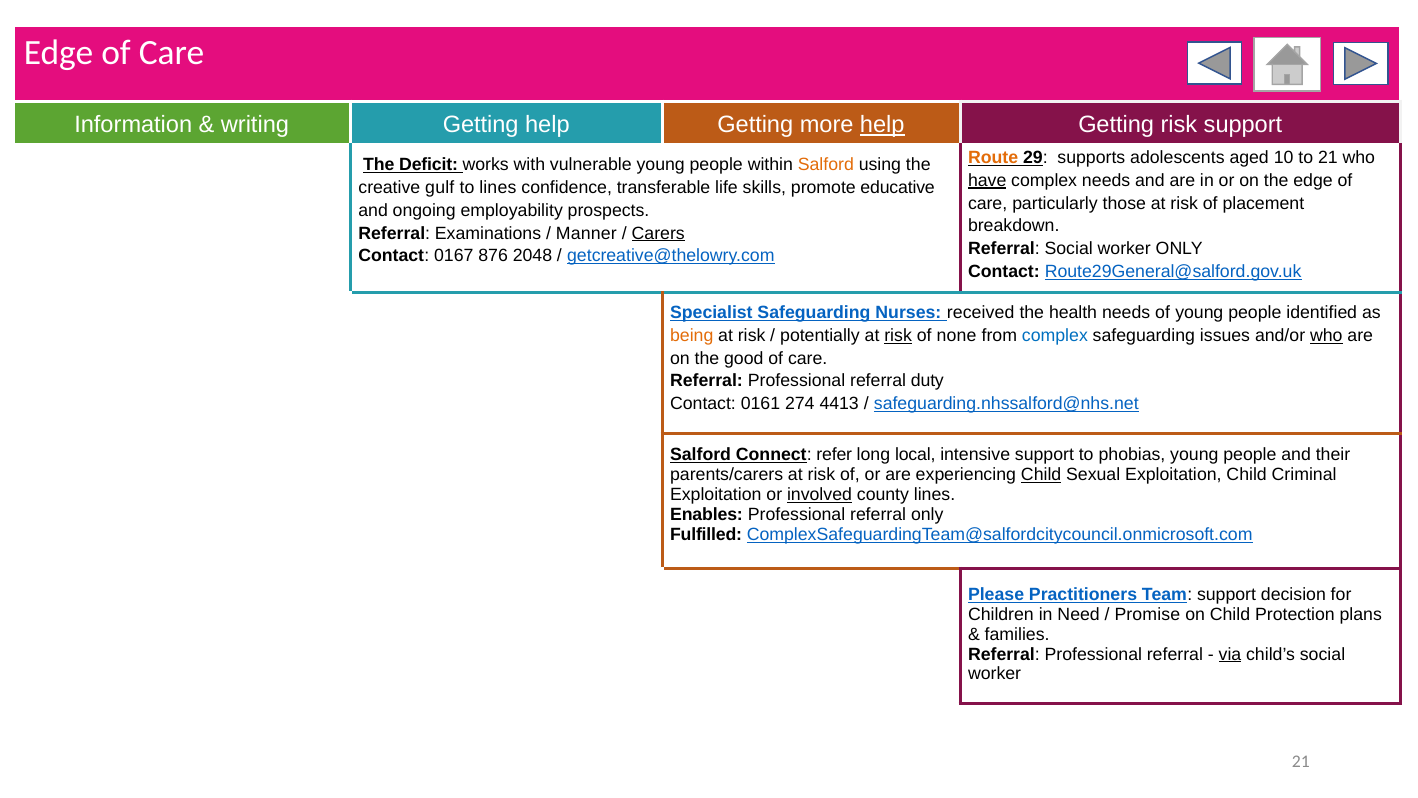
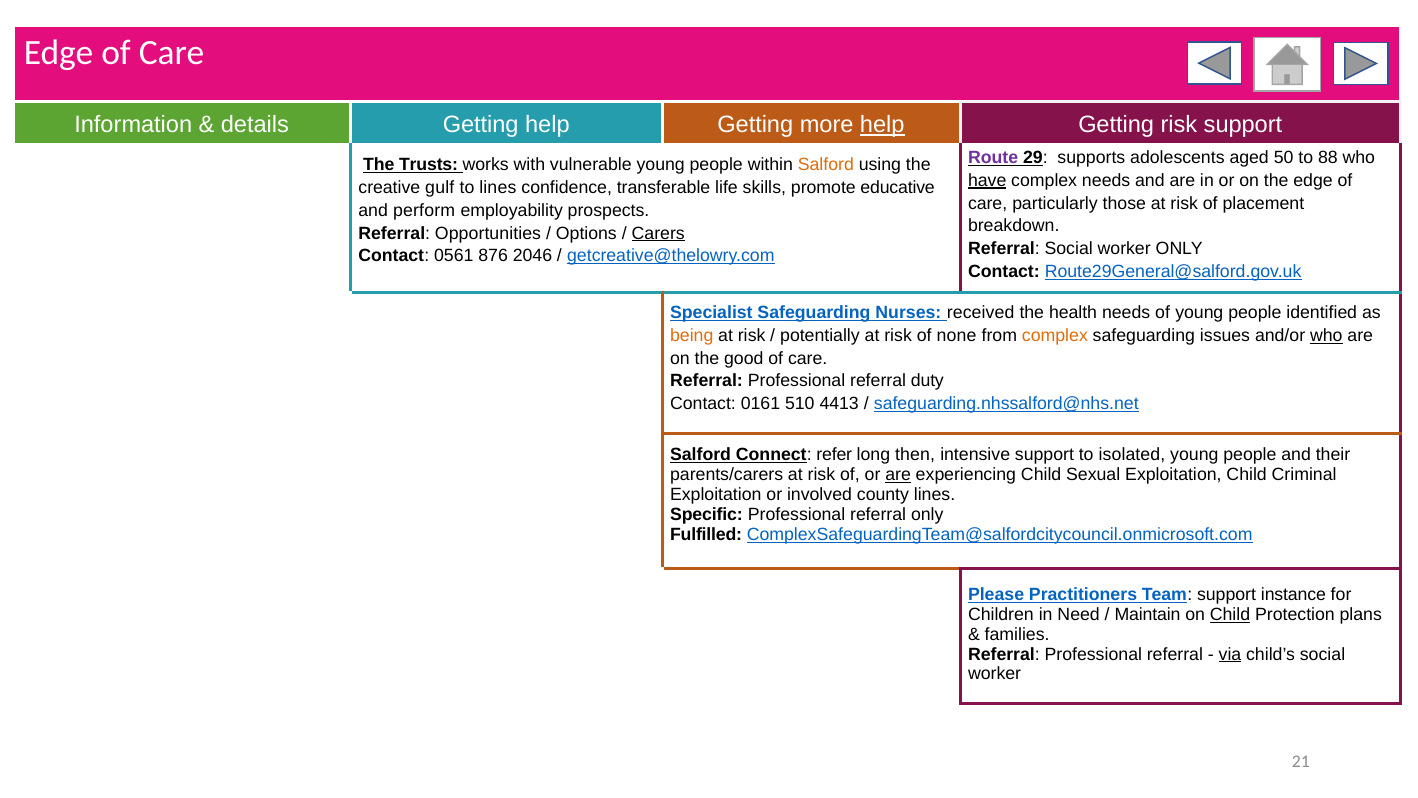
writing: writing -> details (255, 125)
Route colour: orange -> purple (993, 157)
10: 10 -> 50 (1284, 157)
to 21: 21 -> 88 (1328, 157)
Deficit: Deficit -> Trusts (429, 165)
ongoing: ongoing -> perform (424, 210)
Examinations: Examinations -> Opportunities (488, 233)
Manner: Manner -> Options (586, 233)
0167: 0167 -> 0561 (454, 256)
2048: 2048 -> 2046 (532, 256)
risk underline: present -> none (898, 335)
complex colour: blue -> orange (1055, 335)
274: 274 -> 510 (800, 404)
local: local -> then (915, 455)
phobias: phobias -> isolated (1132, 455)
are underline: none -> present (898, 474)
Child underline: present -> none (1041, 474)
involved underline: present -> none (819, 494)
Enables: Enables -> Specific (706, 514)
decision: decision -> instance (1293, 594)
Promise: Promise -> Maintain (1148, 614)
Child underline: none -> present (1230, 614)
